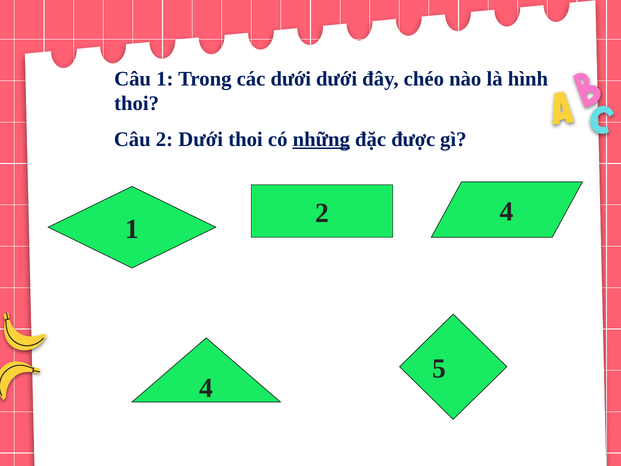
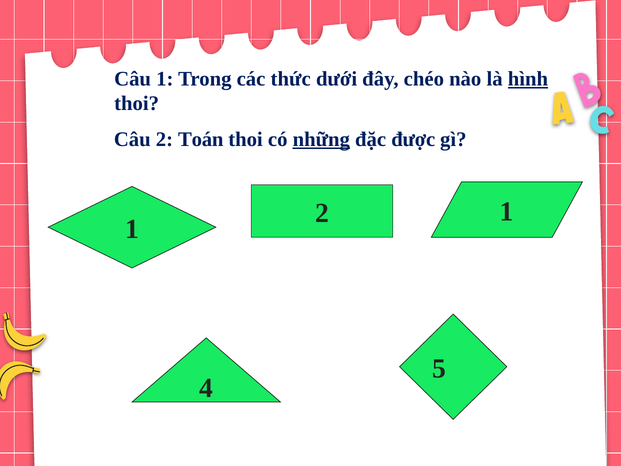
các dưới: dưới -> thức (291, 79)
hình underline: none -> present (528, 79)
2 Dưới: Dưới -> Toán (201, 139)
2 4: 4 -> 1 (507, 211)
